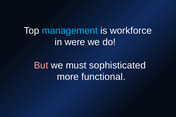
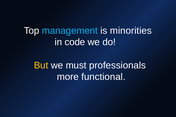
workforce: workforce -> minorities (131, 31)
were: were -> code (75, 42)
But colour: pink -> yellow (41, 66)
sophisticated: sophisticated -> professionals (117, 66)
